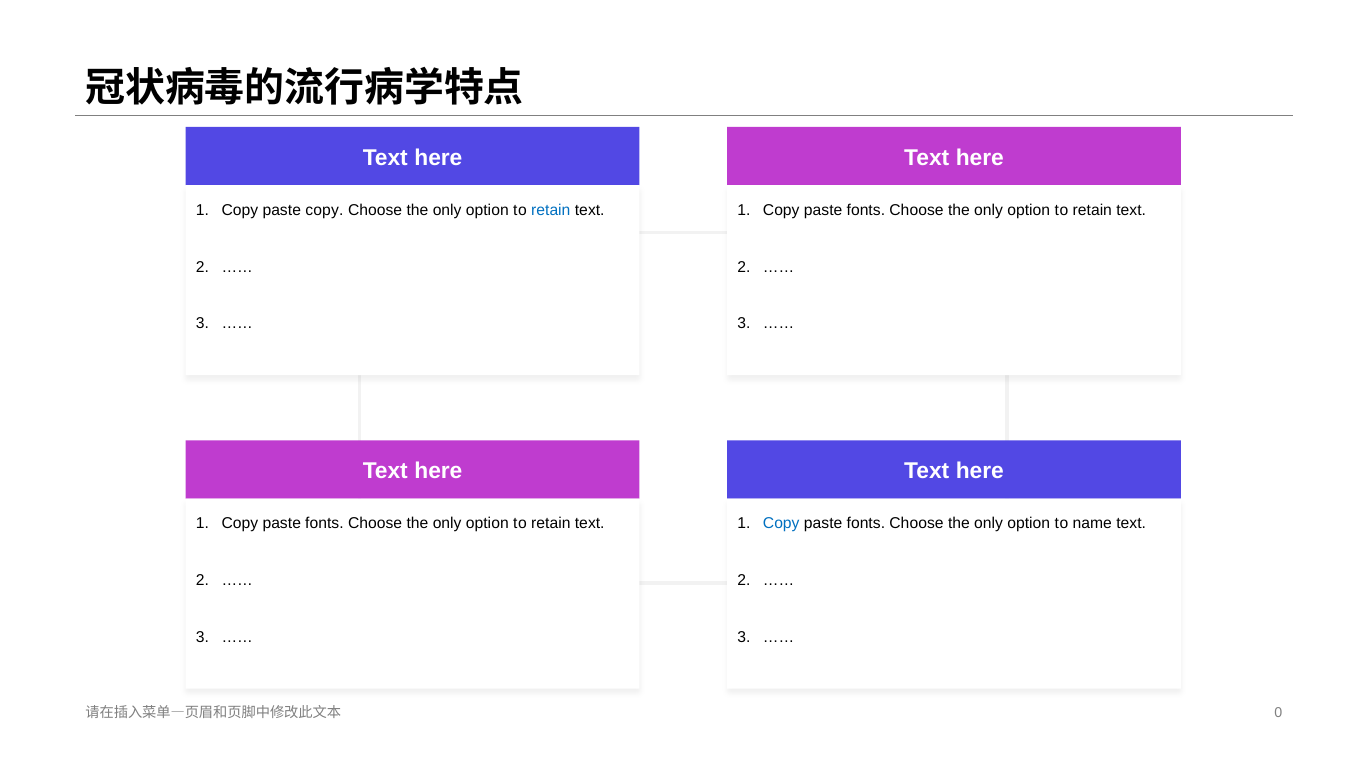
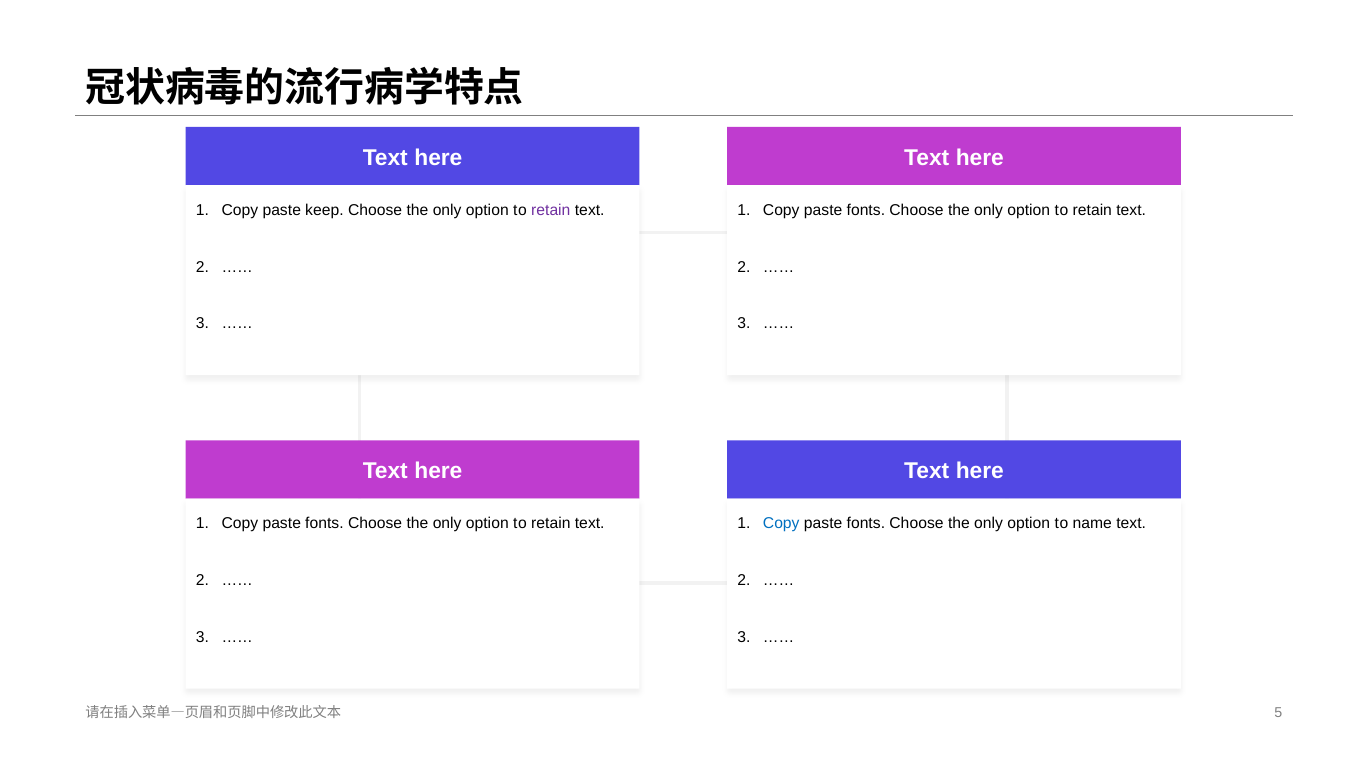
paste copy: copy -> keep (324, 210)
retain colour: blue -> purple (551, 210)
0: 0 -> 5 (1278, 713)
